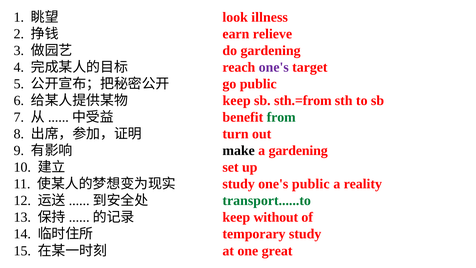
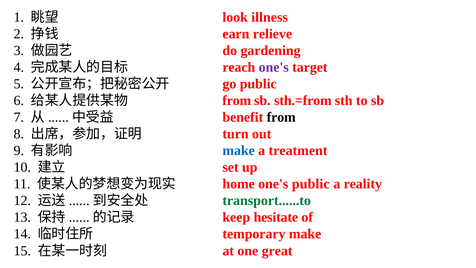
keep: keep -> from (237, 100)
from colour: green -> black (281, 117)
make colour: black -> blue (239, 151)
a gardening: gardening -> treatment (298, 151)
study: study -> home (239, 184)
without: without -> hesitate (276, 217)
temporary study: study -> make (305, 234)
